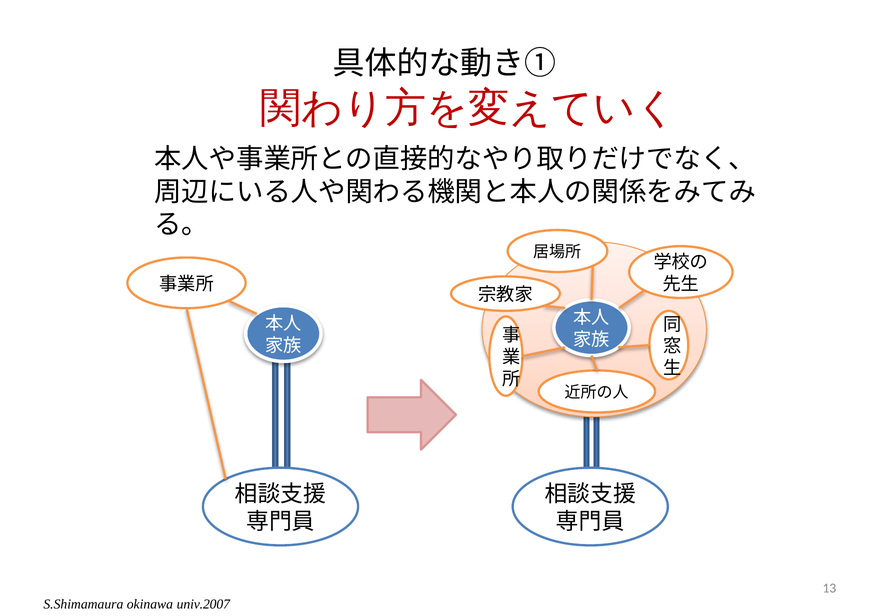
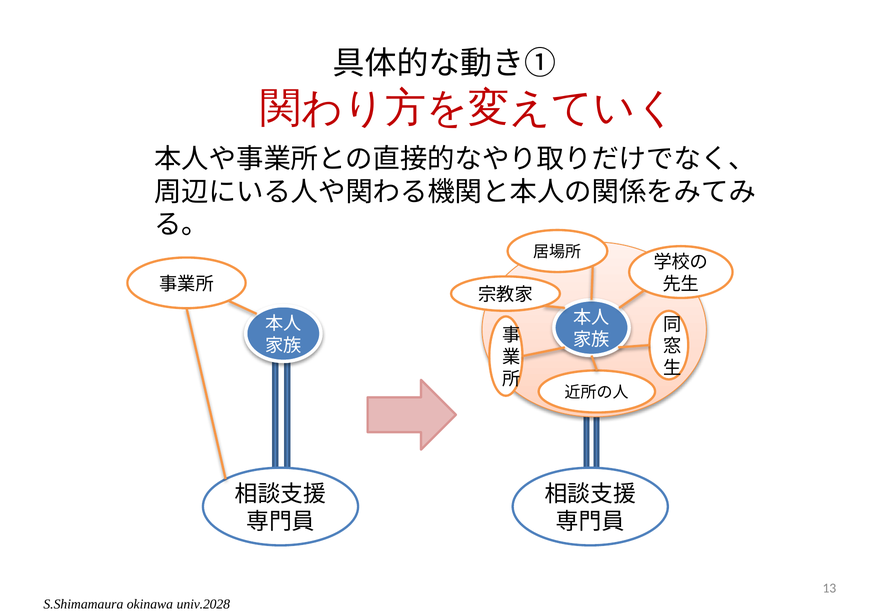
univ.2007: univ.2007 -> univ.2028 (203, 604)
